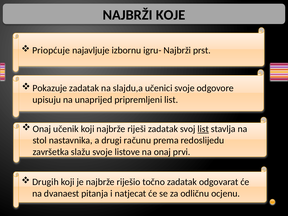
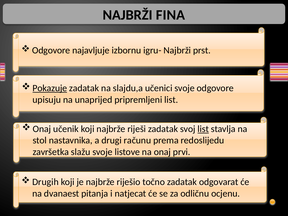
KOJE: KOJE -> FINA (171, 15)
Priopćuje: Priopćuje -> Odgovore (51, 50)
Pokazuje underline: none -> present (50, 88)
